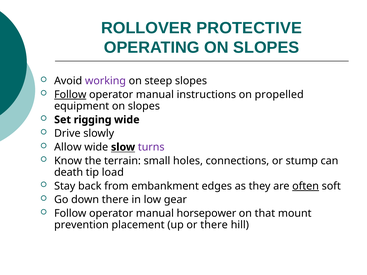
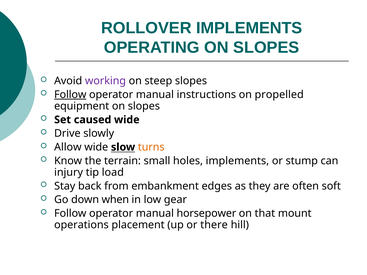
ROLLOVER PROTECTIVE: PROTECTIVE -> IMPLEMENTS (249, 28)
rigging: rigging -> caused (93, 120)
turns colour: purple -> orange (151, 147)
holes connections: connections -> implements (237, 161)
death: death -> injury (69, 172)
often underline: present -> none (306, 186)
down there: there -> when (115, 200)
prevention: prevention -> operations (81, 225)
